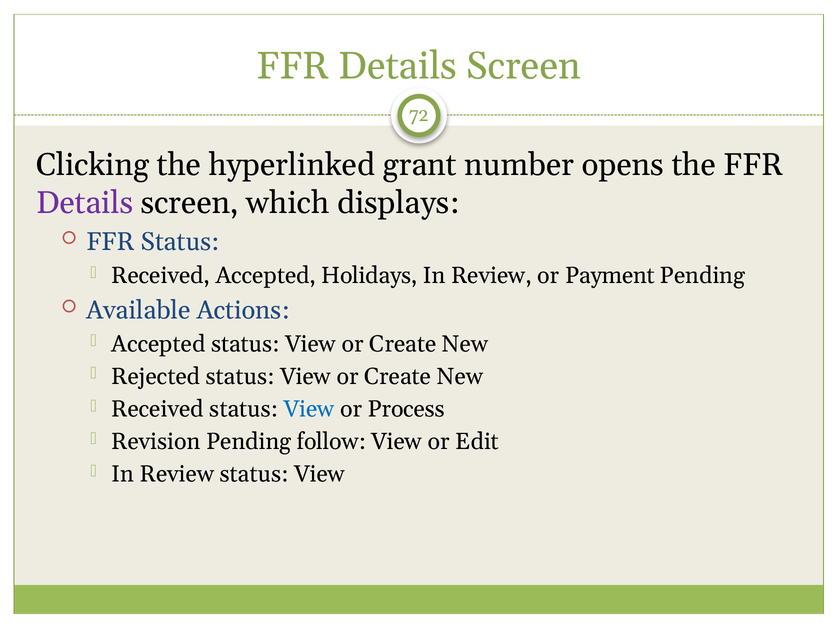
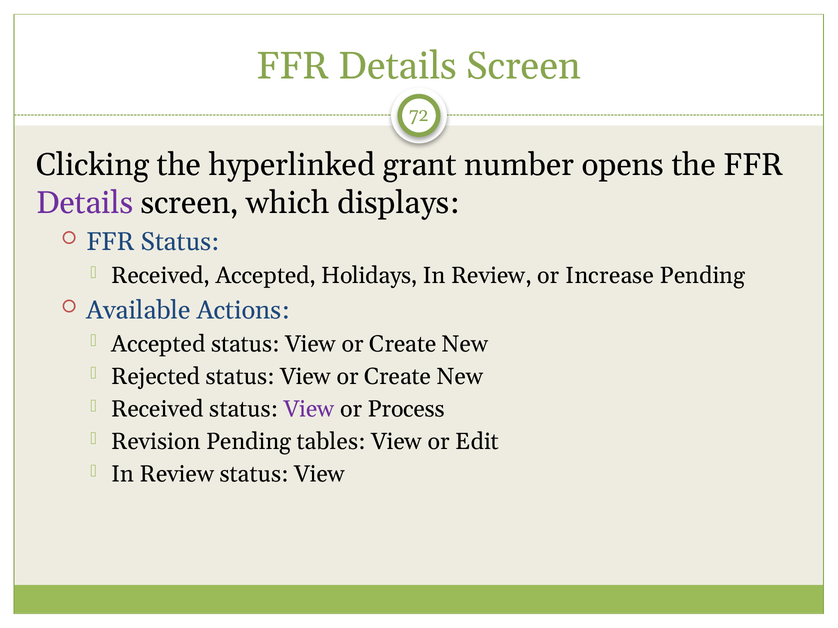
Payment: Payment -> Increase (610, 276)
View colour: blue -> purple (309, 409)
follow: follow -> tables (331, 442)
